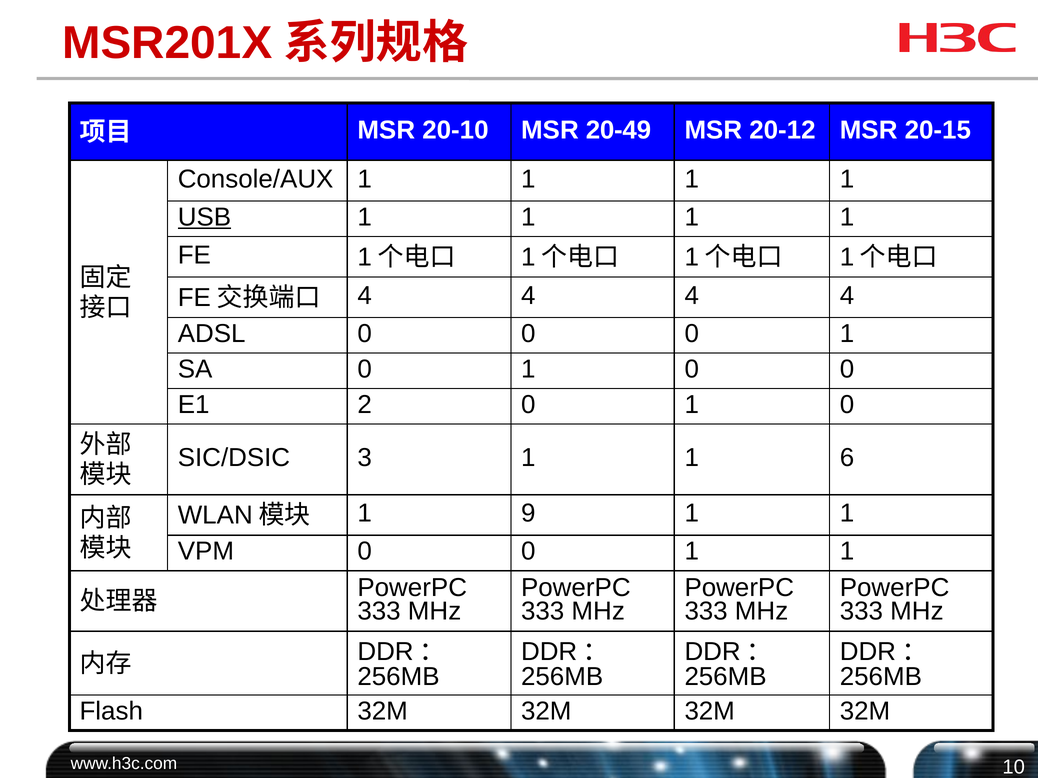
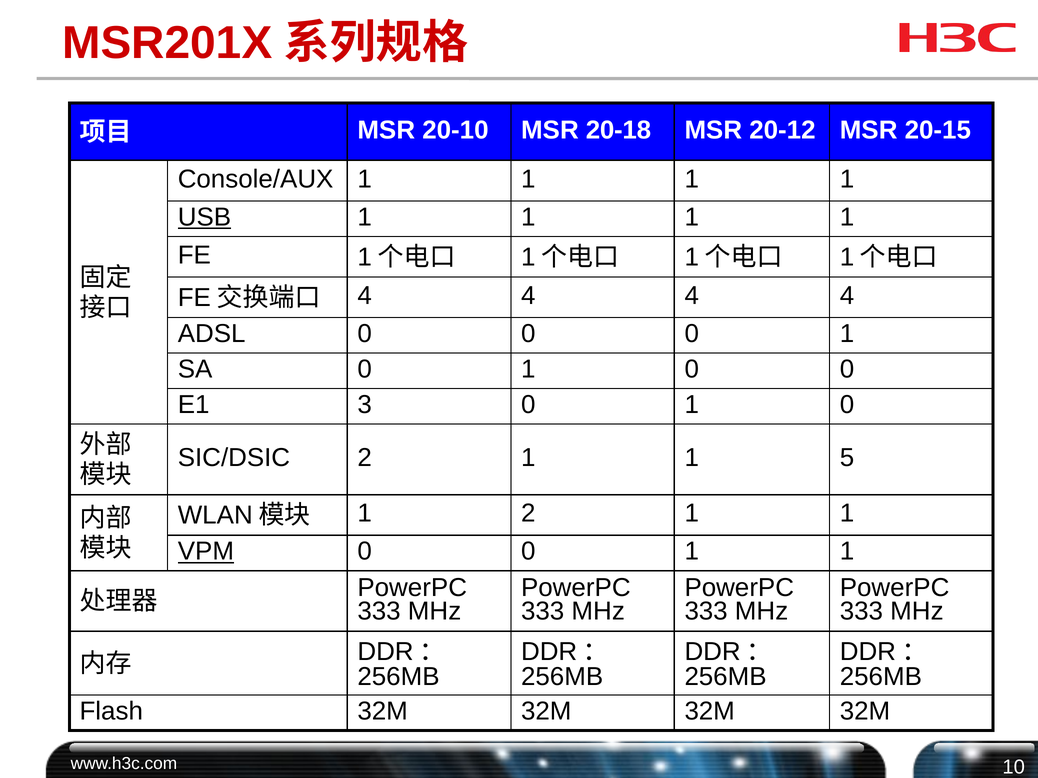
20-49: 20-49 -> 20-18 (618, 130)
2: 2 -> 3 (365, 405)
SIC/DSIC 3: 3 -> 2 (365, 458)
6: 6 -> 5 (847, 458)
1 9: 9 -> 2 (528, 514)
VPM underline: none -> present (206, 552)
